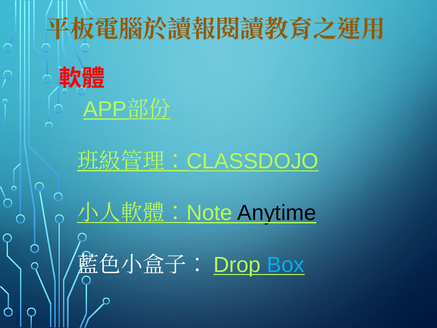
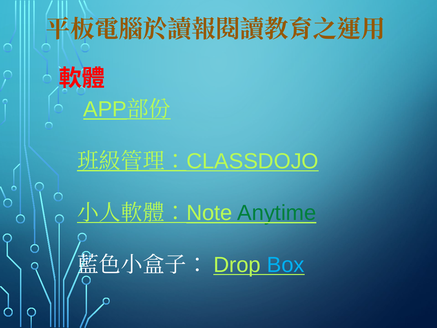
Anytime colour: black -> green (277, 213)
